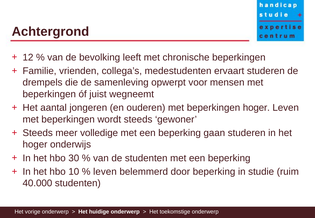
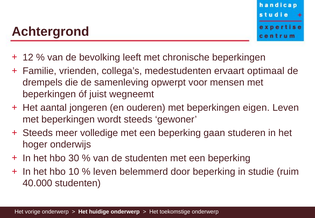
ervaart studeren: studeren -> optimaal (266, 71)
beperkingen hoger: hoger -> eigen (256, 108)
